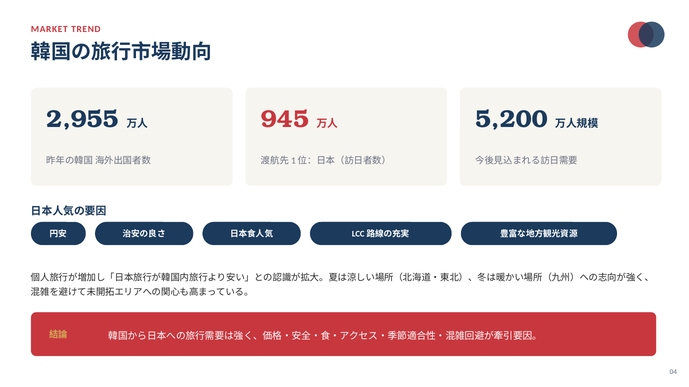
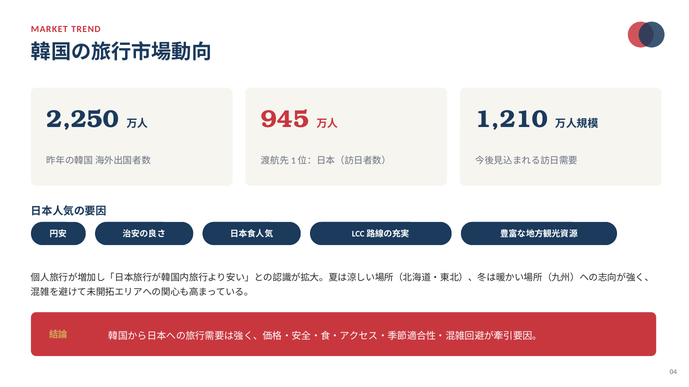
2,955: 2,955 -> 2,250 (83, 119)
5,200: 5,200 -> 1,210 (512, 119)
